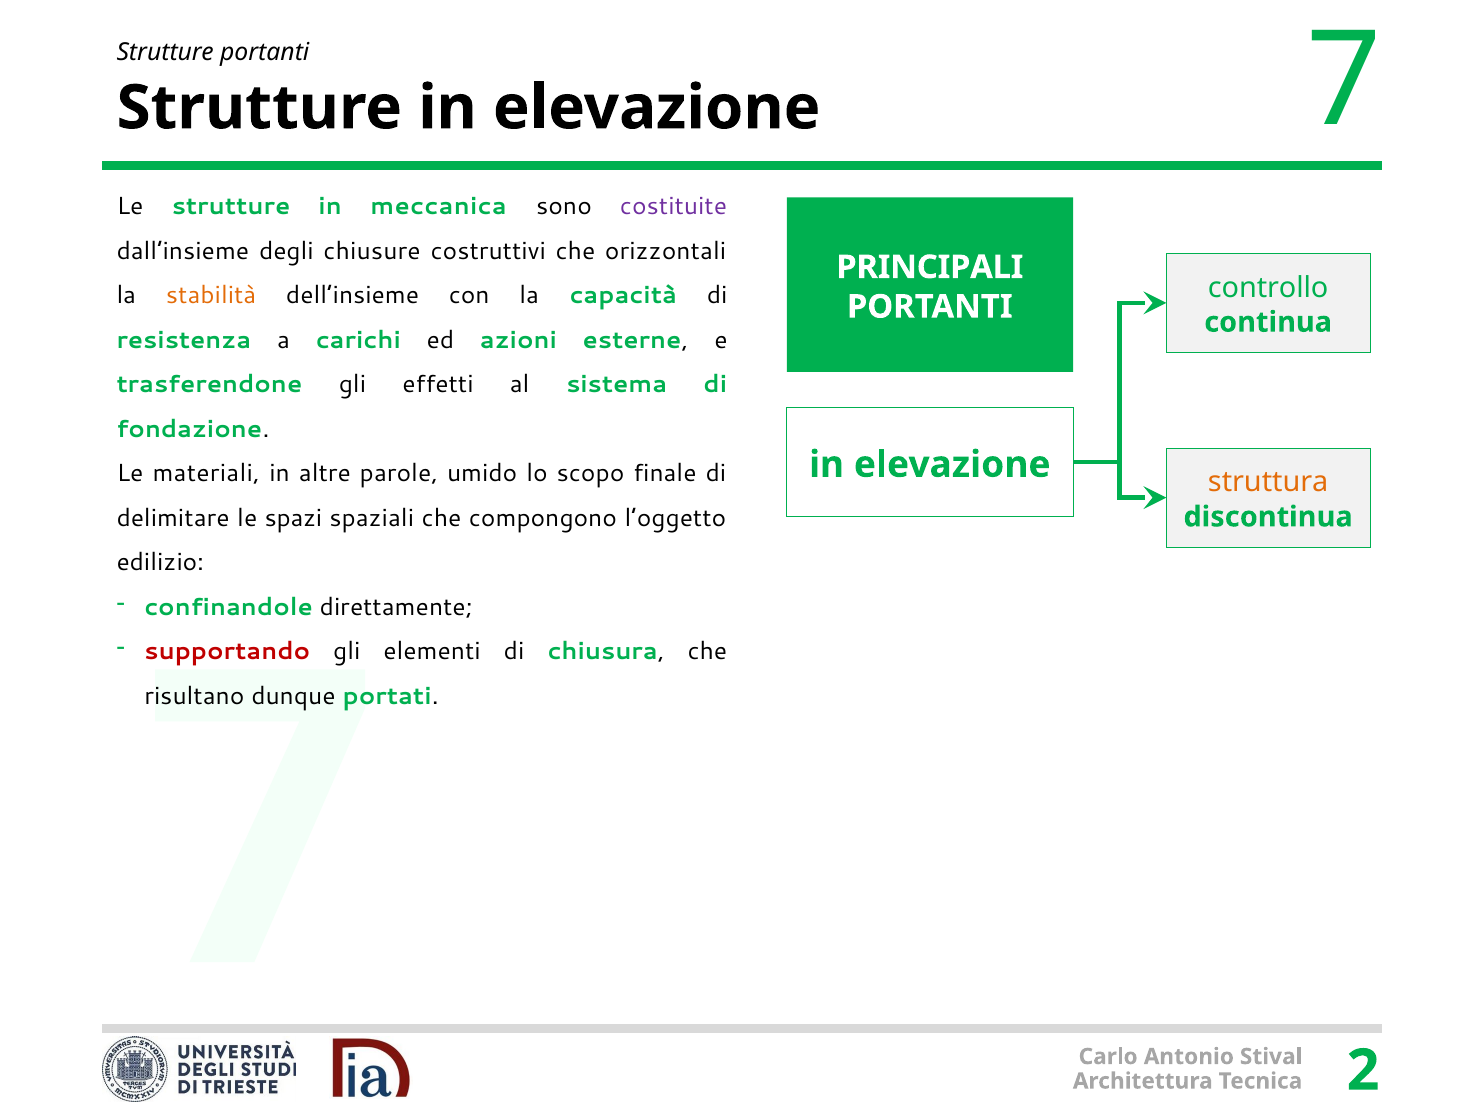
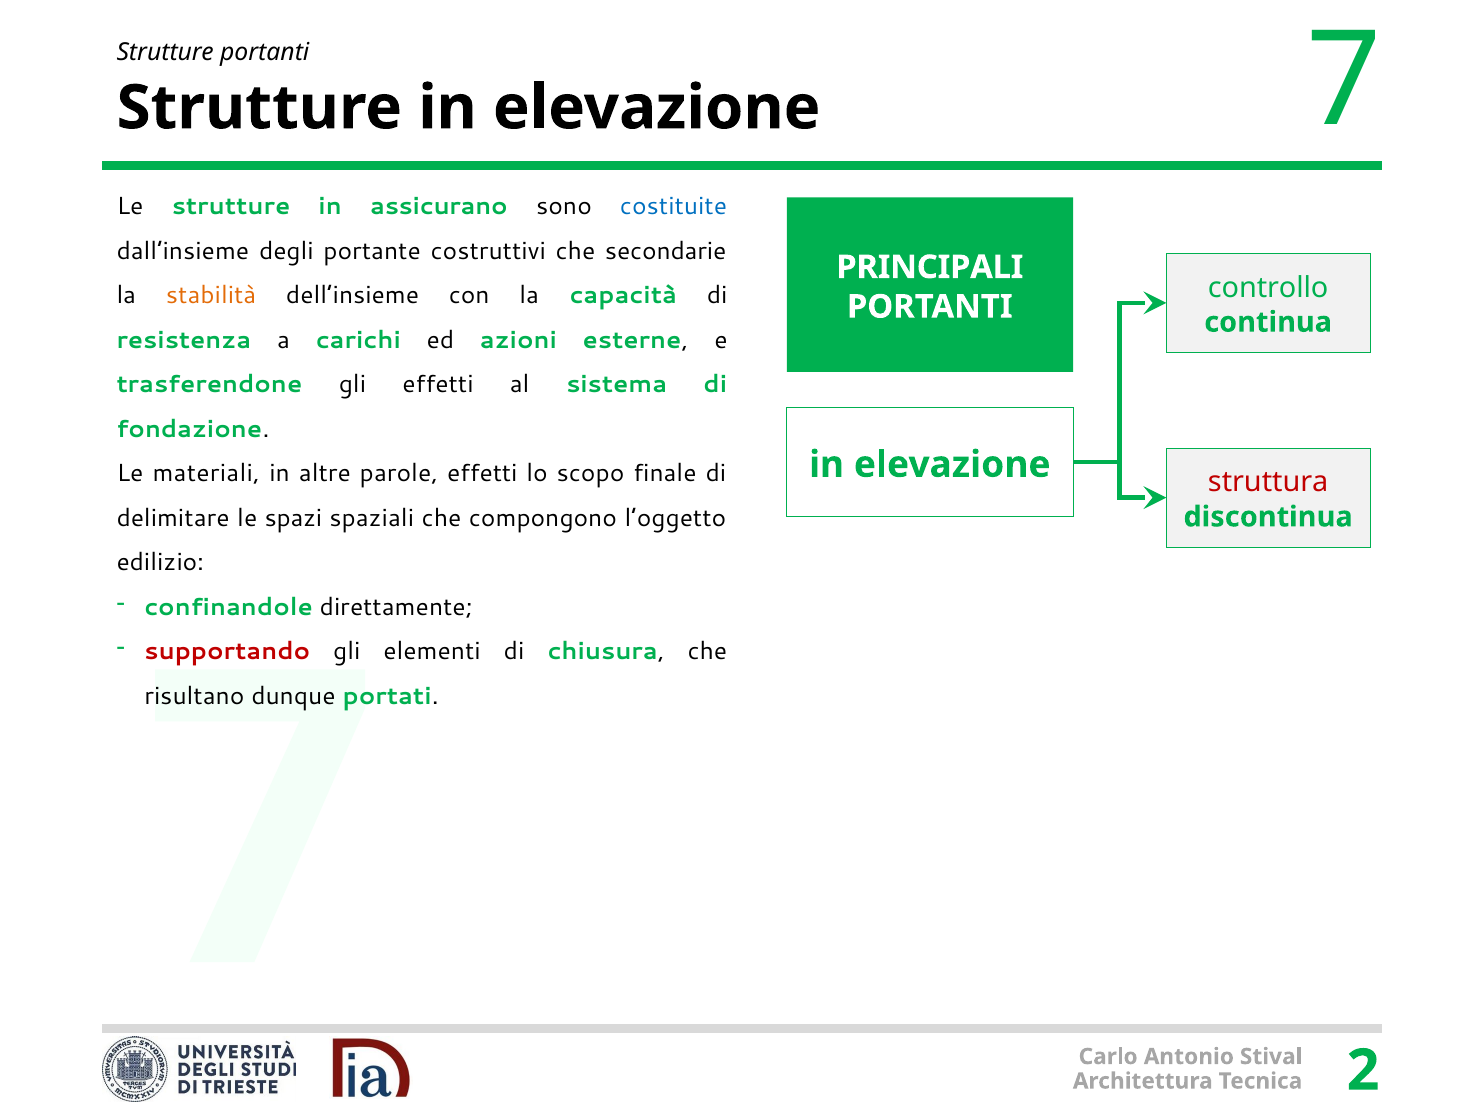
meccanica: meccanica -> assicurano (439, 207)
costituite colour: purple -> blue (674, 207)
chiusure: chiusure -> portante (372, 251)
orizzontali: orizzontali -> secondarie (666, 251)
parole umido: umido -> effetti (482, 474)
struttura colour: orange -> red (1268, 482)
